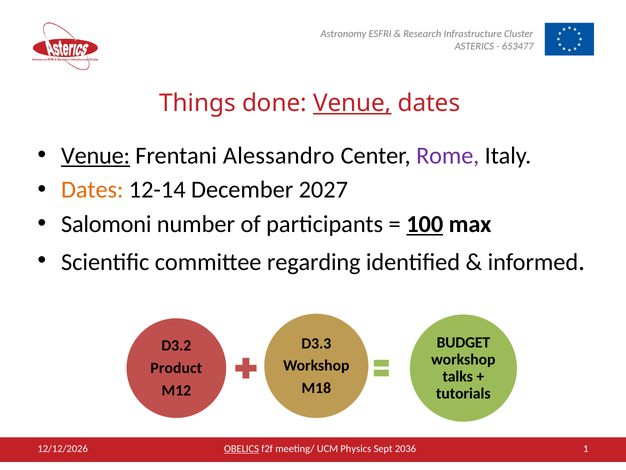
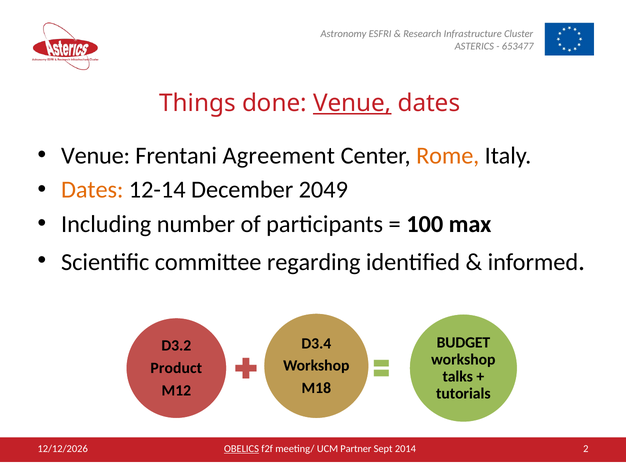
Venue underline: present -> none (96, 156)
Alessandro: Alessandro -> Agreement (279, 156)
Rome colour: purple -> orange (448, 156)
2027: 2027 -> 2049 (323, 190)
Salomoni: Salomoni -> Including (106, 224)
100 underline: present -> none (425, 224)
D3.3: D3.3 -> D3.4 (316, 343)
1: 1 -> 2 (586, 448)
Physics: Physics -> Partner (356, 448)
2036: 2036 -> 2014 (405, 448)
